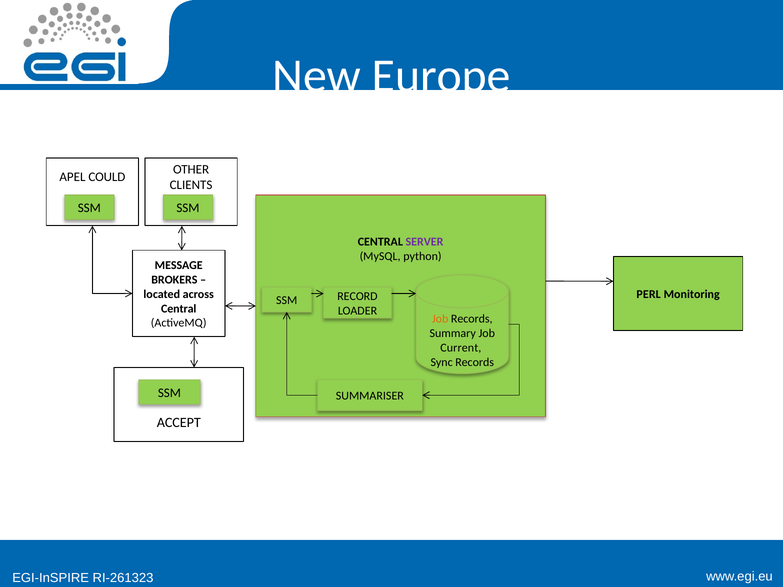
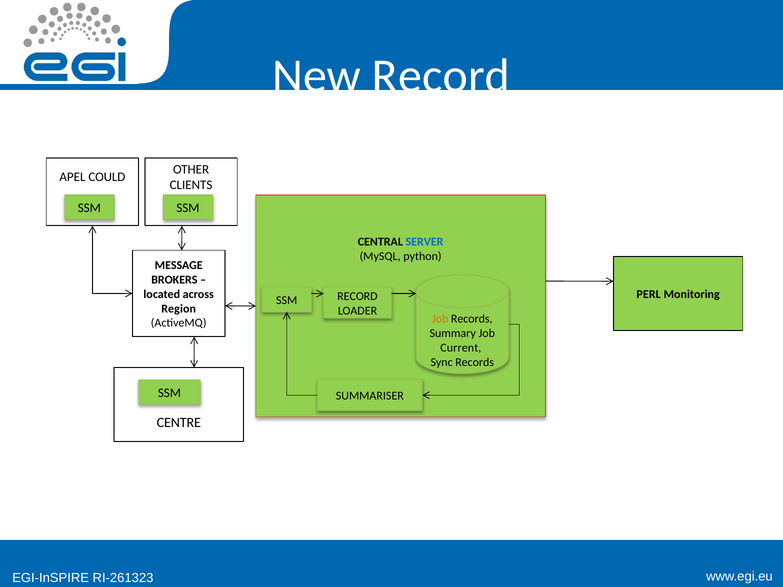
New Europe: Europe -> Record (441, 76)
SERVER colour: purple -> blue (424, 242)
Central: Central -> Region (179, 309)
ACCEPT: ACCEPT -> CENTRE (179, 423)
